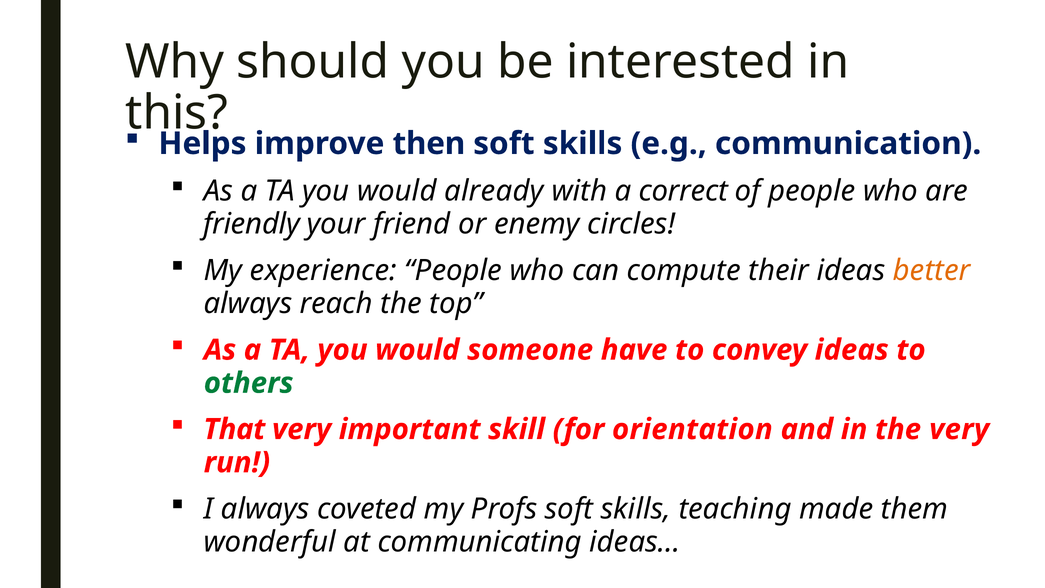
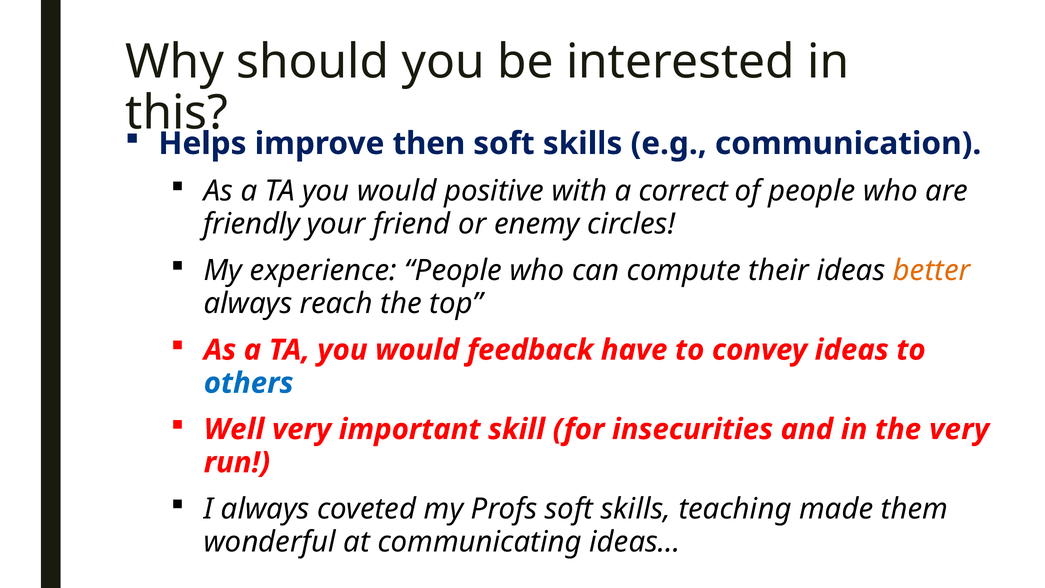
already: already -> positive (494, 191)
someone: someone -> feedback (530, 350)
others colour: green -> blue (249, 383)
That: That -> Well (234, 429)
orientation: orientation -> insecurities (693, 429)
